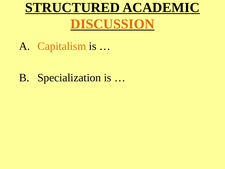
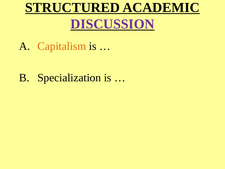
DISCUSSION colour: orange -> purple (112, 24)
